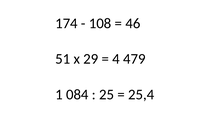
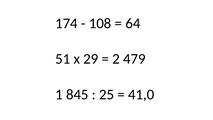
46: 46 -> 64 (133, 23)
4: 4 -> 2 (116, 59)
084: 084 -> 845 (77, 94)
25,4: 25,4 -> 41,0 (141, 94)
